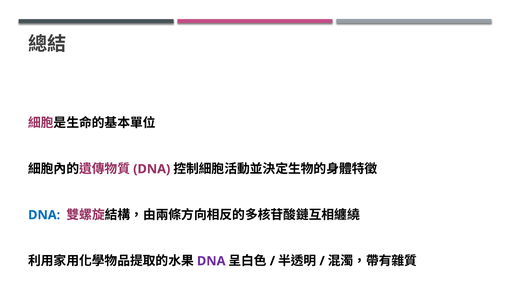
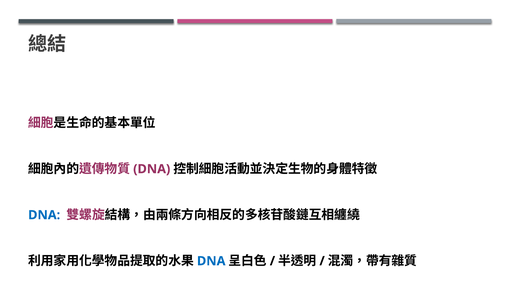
DNA colour: purple -> blue (211, 261)
